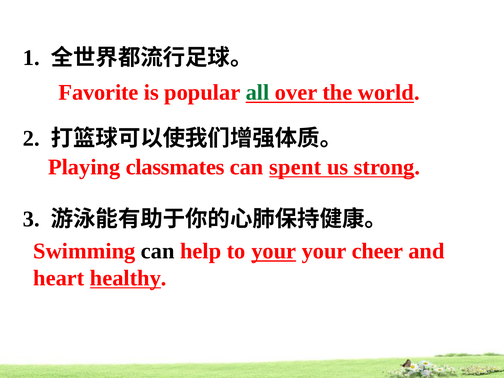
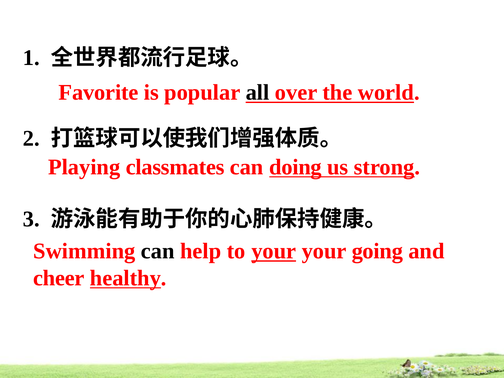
all colour: green -> black (258, 92)
spent: spent -> doing (295, 167)
cheer: cheer -> going (377, 251)
heart: heart -> cheer (59, 278)
